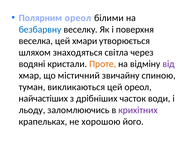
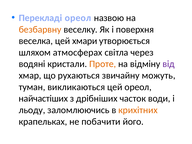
Полярним: Полярним -> Перекладі (40, 18)
білими: білими -> назвою (109, 18)
безбарвну colour: blue -> orange (40, 29)
знаходяться: знаходяться -> атмосферах (78, 52)
містичний: містичний -> рухаються (79, 75)
спиною: спиною -> можуть (159, 75)
крихітних colour: purple -> orange (138, 110)
хорошою: хорошою -> побачити (101, 122)
